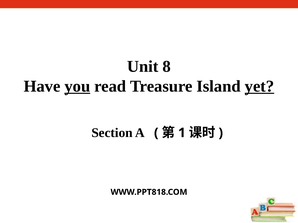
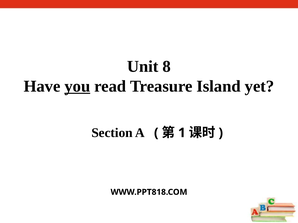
yet underline: present -> none (259, 86)
